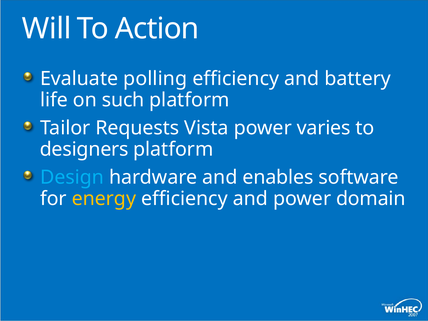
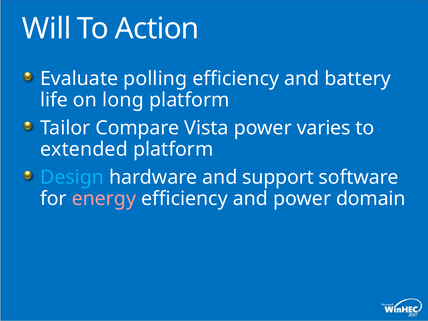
such: such -> long (123, 100)
Requests: Requests -> Compare (137, 128)
designers: designers -> extended (84, 149)
enables: enables -> support (278, 177)
energy colour: yellow -> pink (104, 199)
